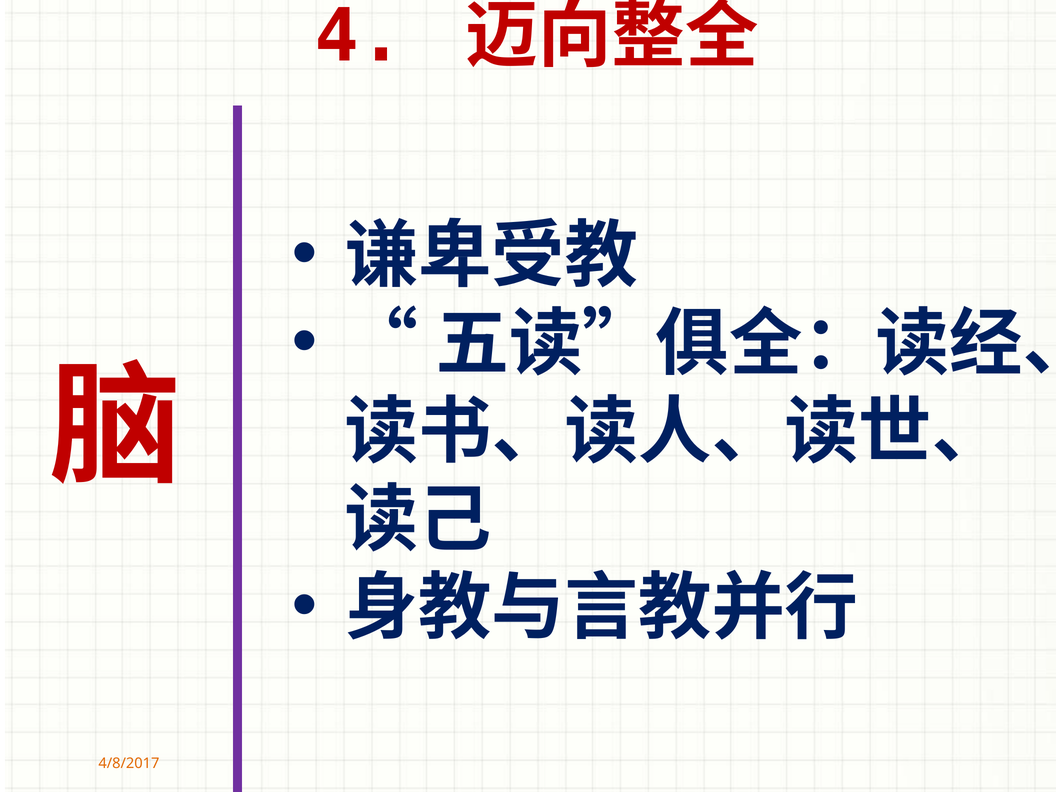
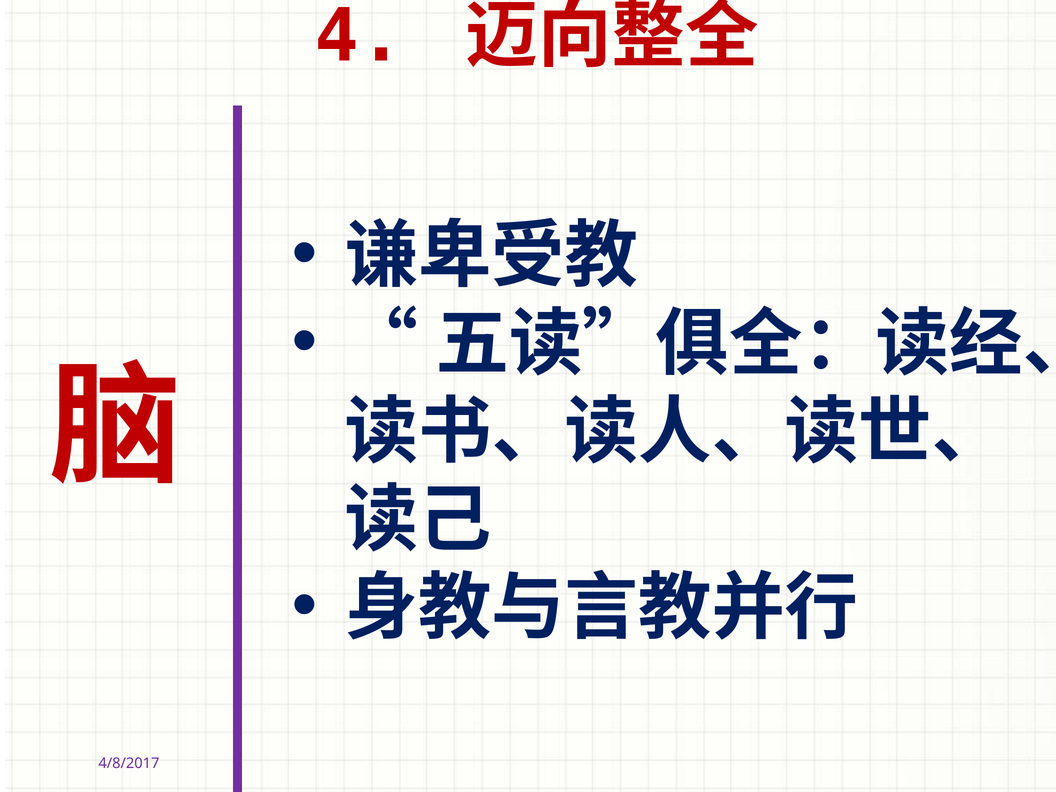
4/8/2017 colour: orange -> purple (129, 763)
